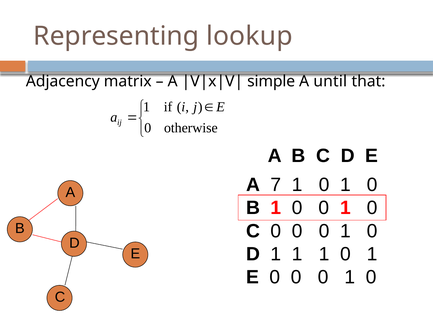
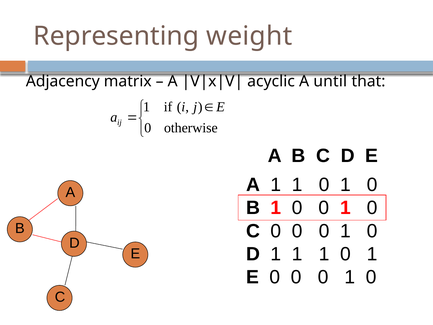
lookup: lookup -> weight (249, 36)
simple: simple -> acyclic (271, 81)
A 7: 7 -> 1 (276, 185)
